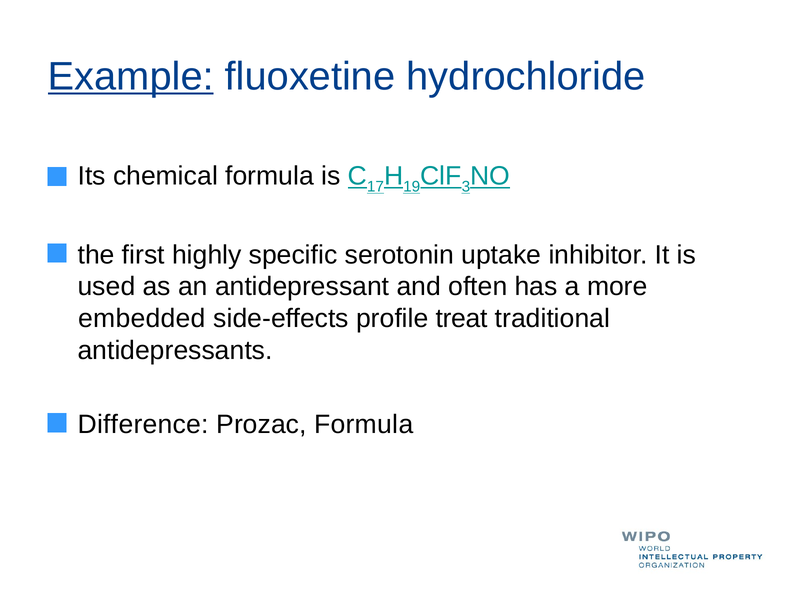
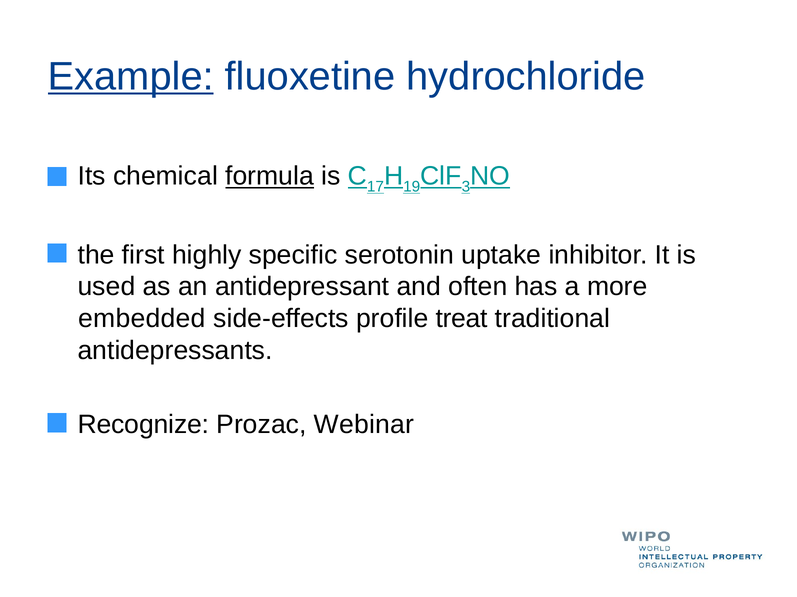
formula underline: none -> present (270, 176)
Difference: Difference -> Recognize (143, 425)
Prozac Formula: Formula -> Webinar (364, 425)
